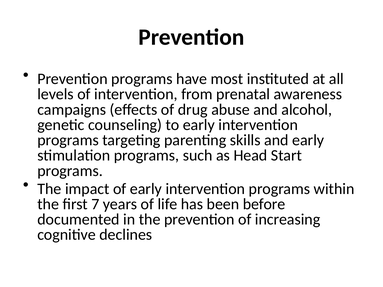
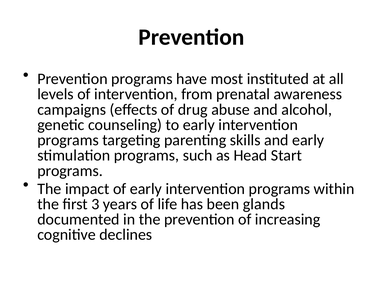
7: 7 -> 3 (95, 204)
before: before -> glands (264, 204)
